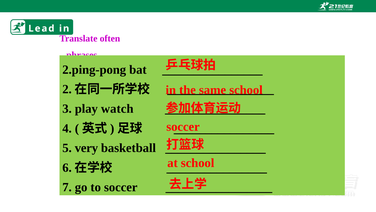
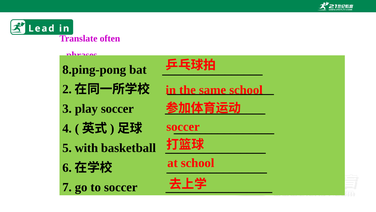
2.ping-pong: 2.ping-pong -> 8.ping-pong (94, 69)
play watch: watch -> soccer (117, 109)
very: very -> with (86, 148)
